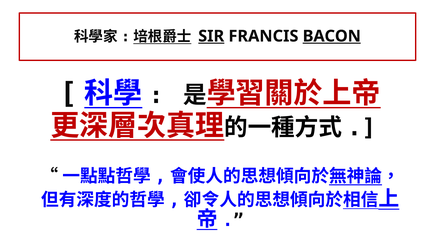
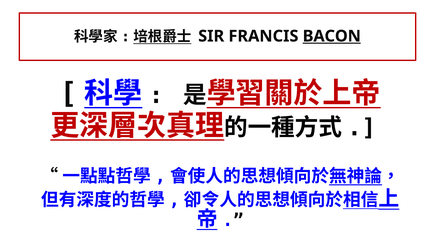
SIR underline: present -> none (211, 36)
